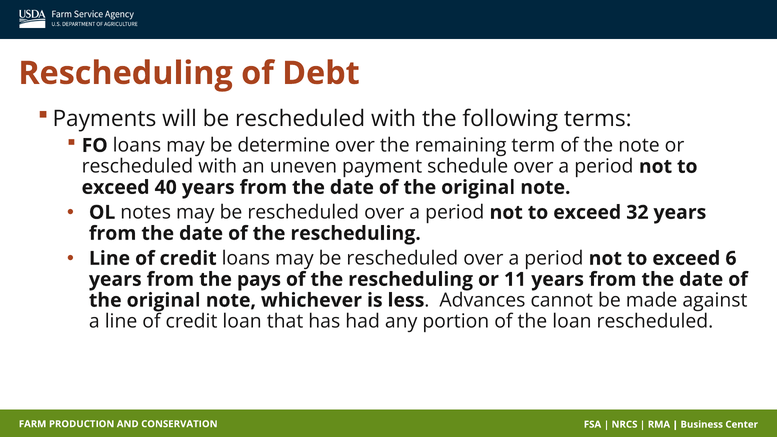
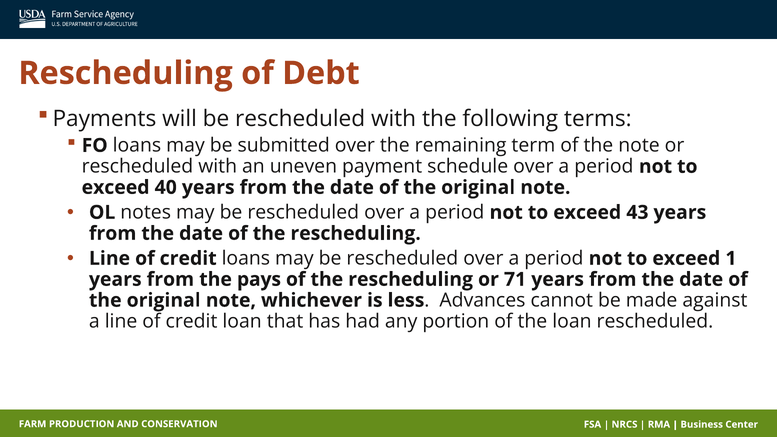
determine: determine -> submitted (284, 146)
32: 32 -> 43 (637, 212)
6: 6 -> 1 (731, 258)
11: 11 -> 71 (515, 279)
